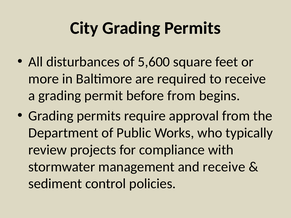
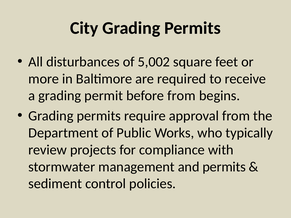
5,600: 5,600 -> 5,002 (154, 62)
and receive: receive -> permits (224, 167)
